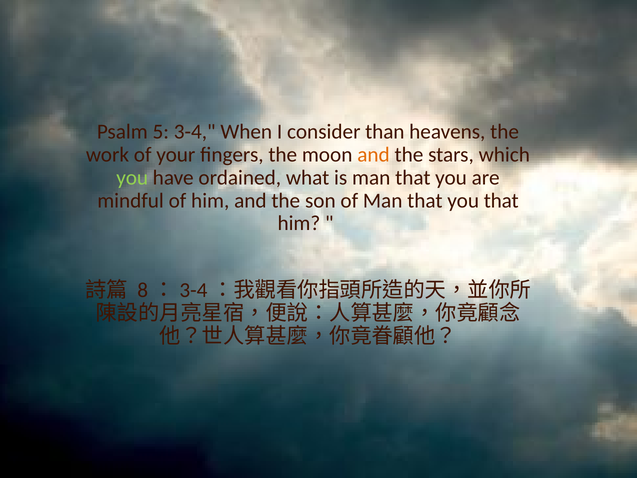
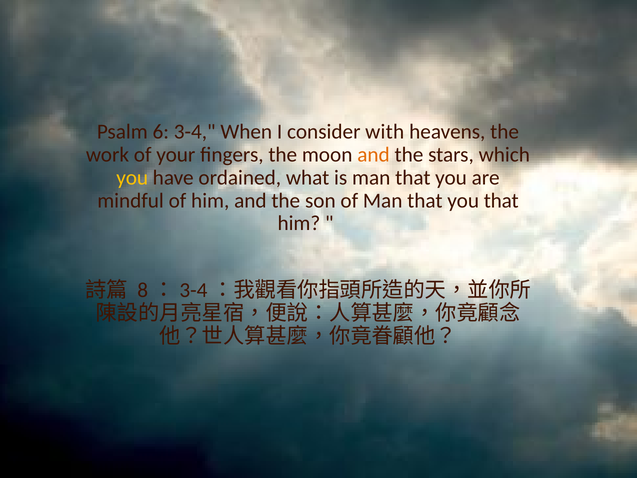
5: 5 -> 6 (161, 132)
than: than -> with (385, 132)
you colour: light green -> yellow (132, 178)
